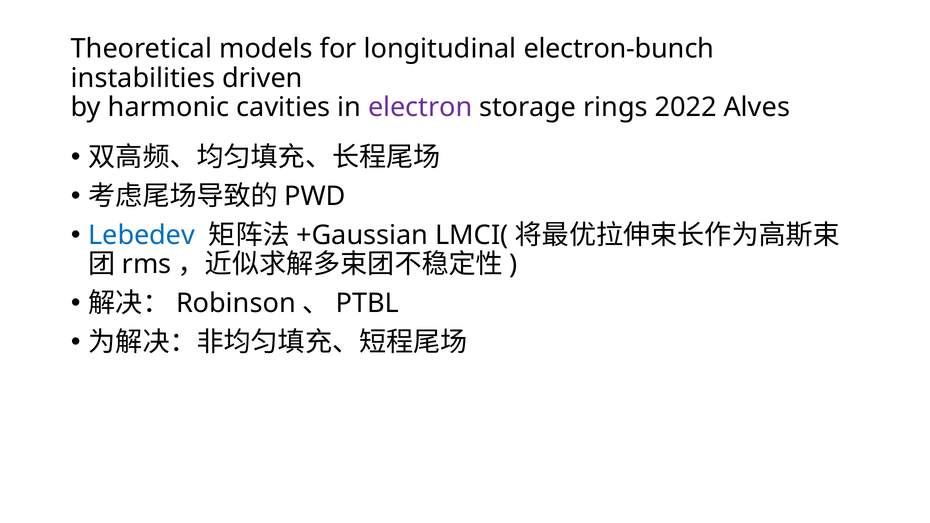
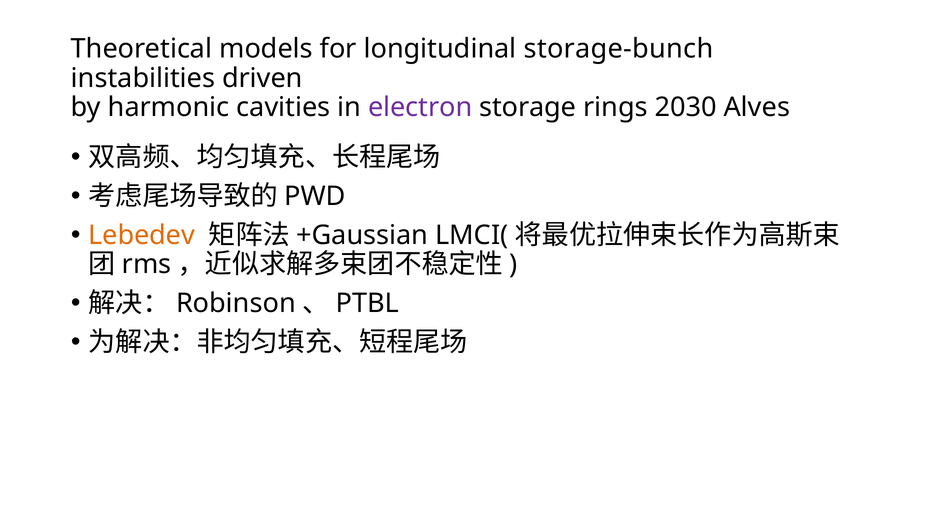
electron-bunch: electron-bunch -> storage-bunch (619, 49)
2022: 2022 -> 2030 (686, 107)
Lebedev colour: blue -> orange (142, 235)
